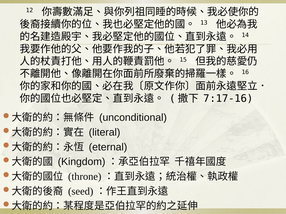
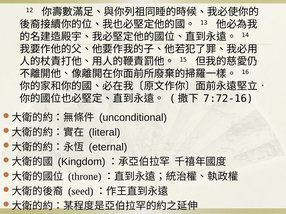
7:17-16: 7:17-16 -> 7:72-16 (228, 99)
